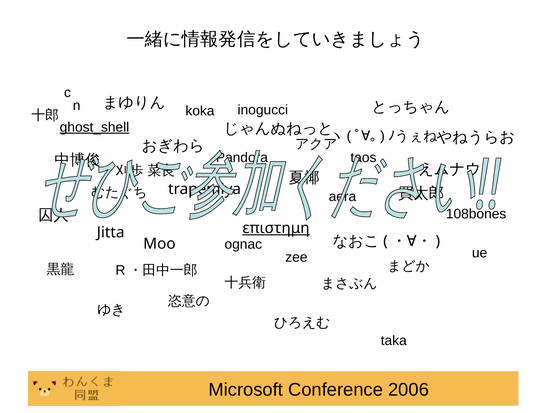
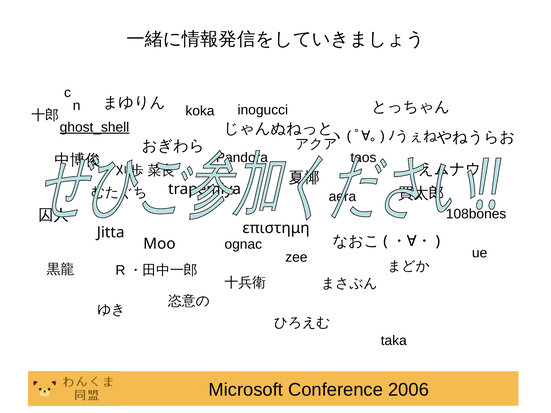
επιστημη underline: present -> none (276, 228)
